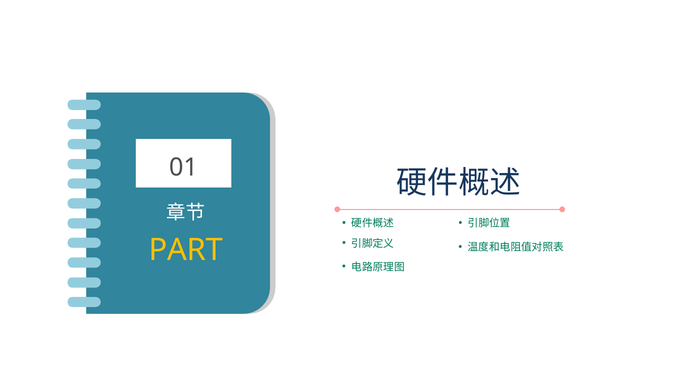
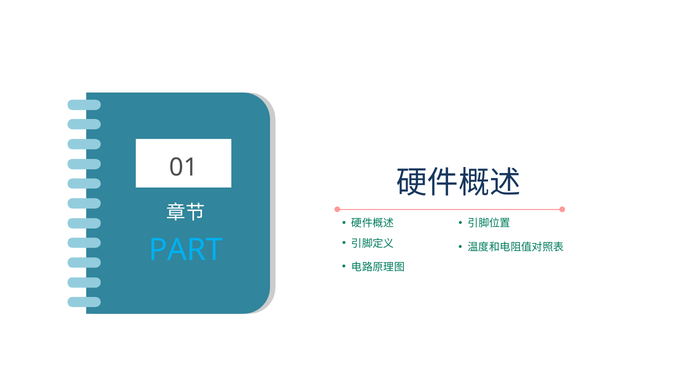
PART colour: yellow -> light blue (186, 250)
